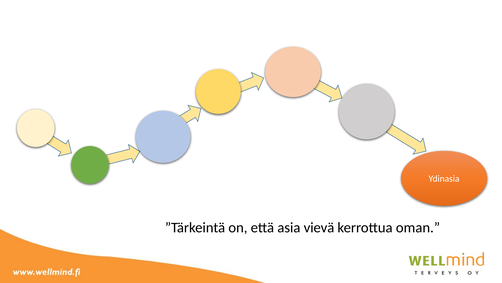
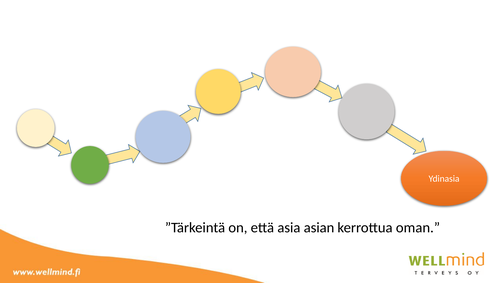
vievä: vievä -> asian (319, 227)
